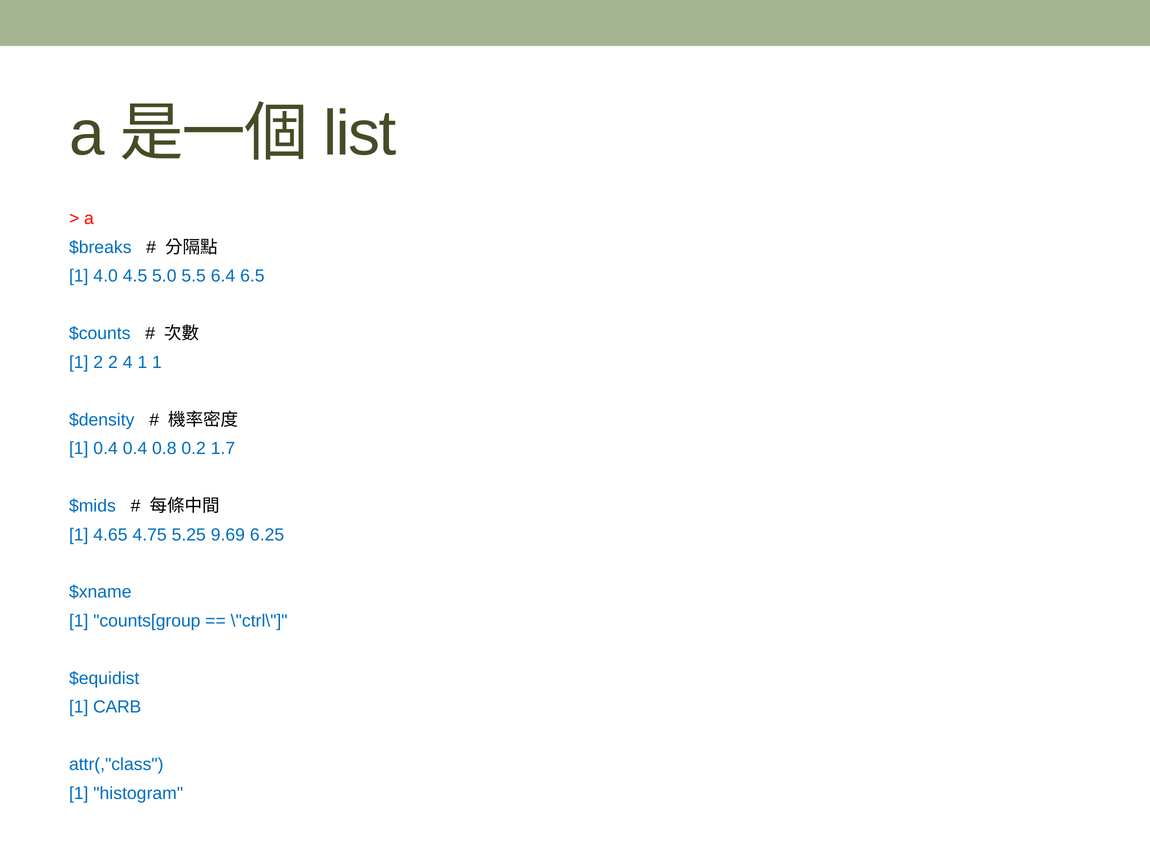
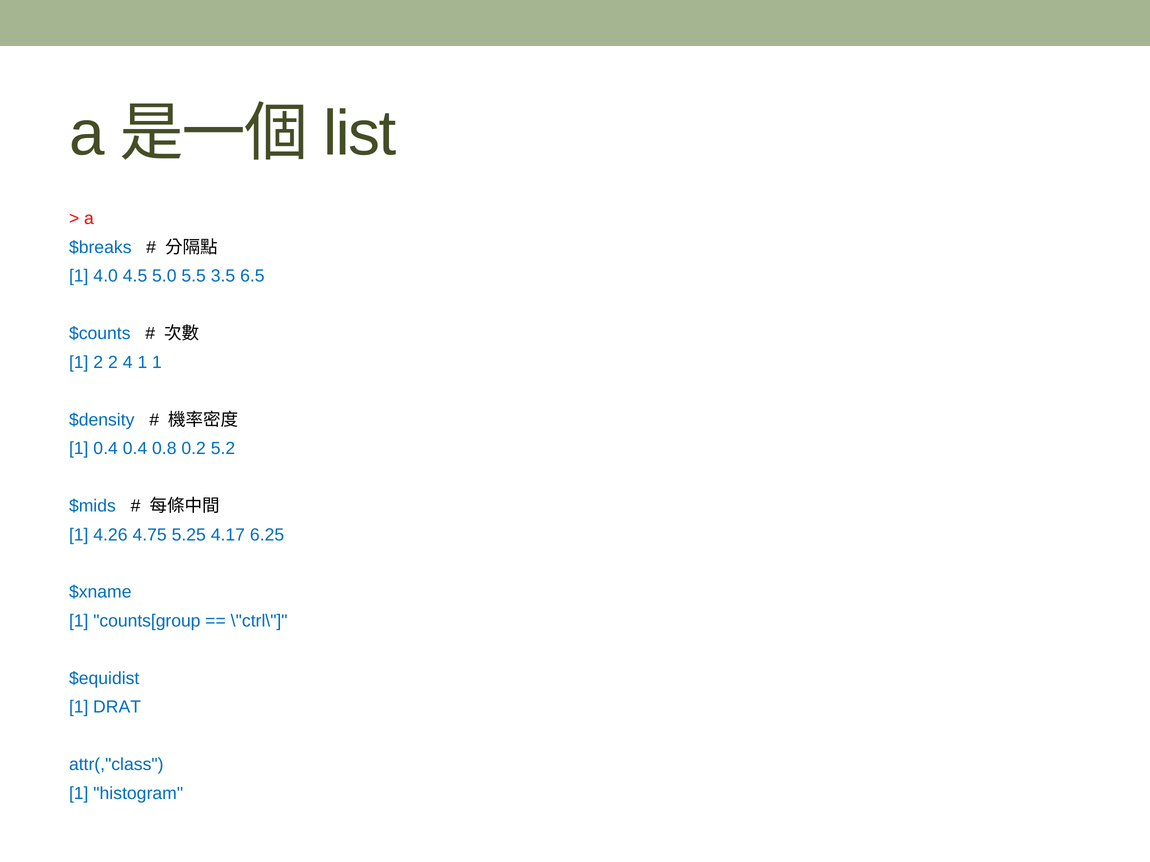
6.4: 6.4 -> 3.5 (223, 276)
1.7: 1.7 -> 5.2 (223, 449)
4.65: 4.65 -> 4.26 (110, 535)
9.69: 9.69 -> 4.17 (228, 535)
CARB: CARB -> DRAT (117, 708)
